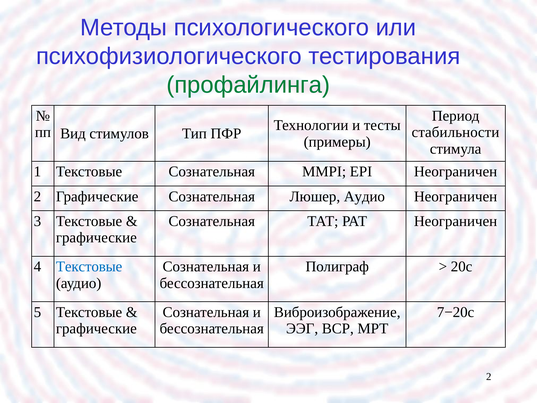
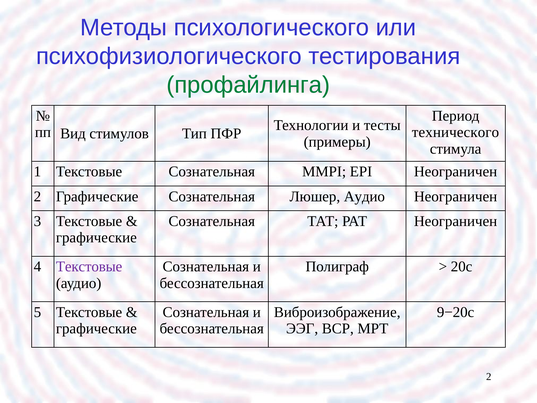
стабильности: стабильности -> технического (455, 132)
Текстовые colour: blue -> purple (89, 266)
7−20c: 7−20c -> 9−20c (456, 312)
